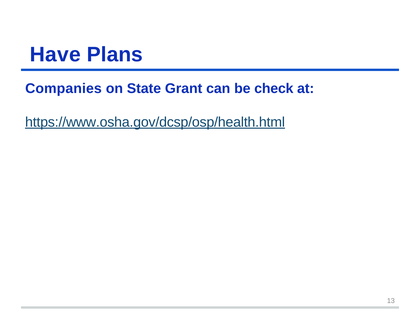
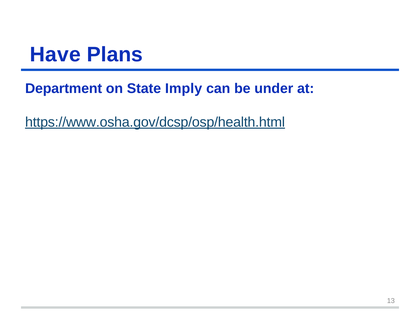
Companies: Companies -> Department (64, 88)
Grant: Grant -> Imply (184, 88)
check: check -> under (274, 88)
